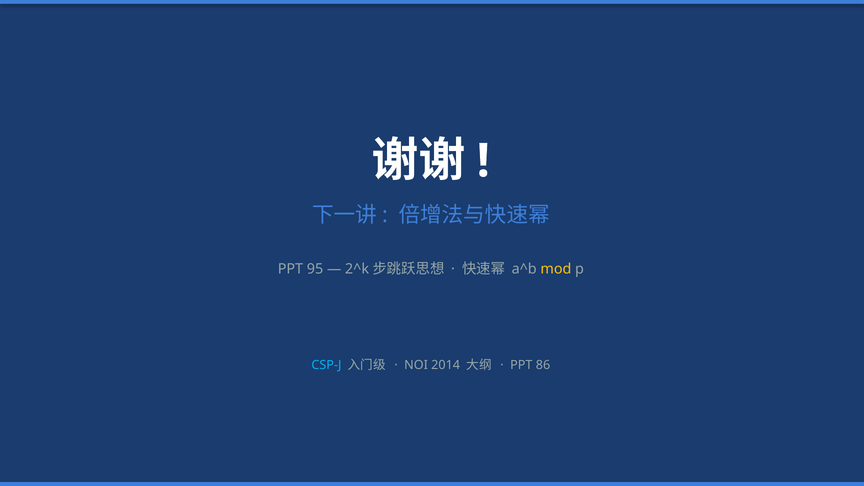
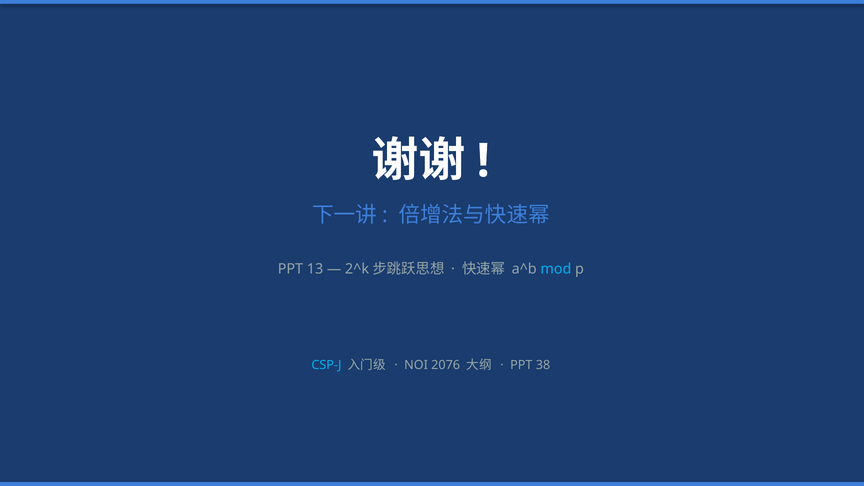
95: 95 -> 13 (315, 269)
mod colour: yellow -> light blue (556, 269)
2014: 2014 -> 2076 (446, 365)
86: 86 -> 38 (543, 365)
